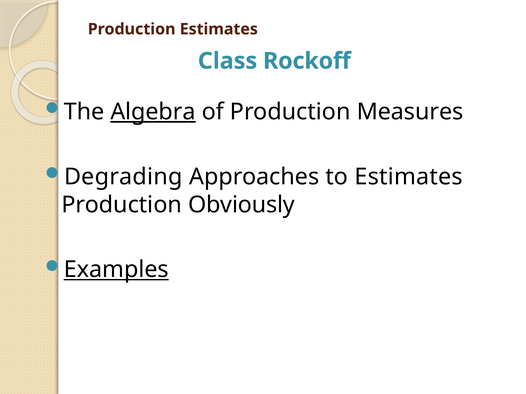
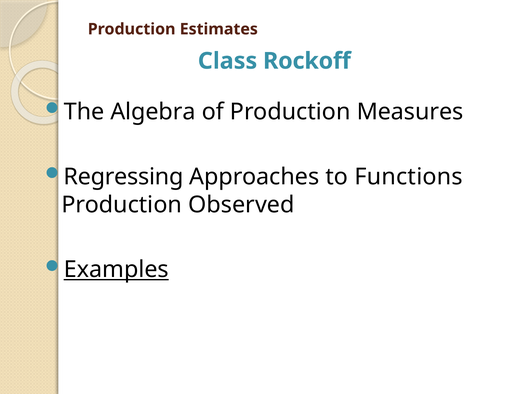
Algebra underline: present -> none (153, 112)
Degrading: Degrading -> Regressing (124, 177)
to Estimates: Estimates -> Functions (409, 177)
Obviously: Obviously -> Observed (241, 205)
